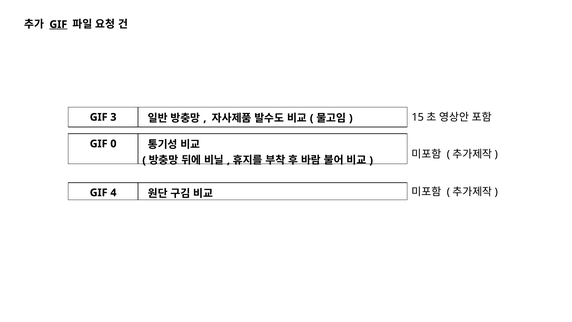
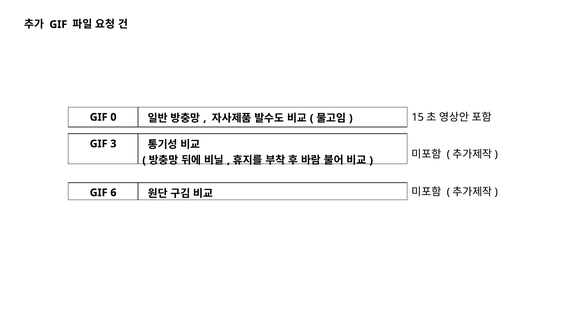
GIF underline: present -> none (58, 24)
3: 3 -> 0 (113, 117)
0: 0 -> 3 (113, 144)
4: 4 -> 6 (113, 192)
